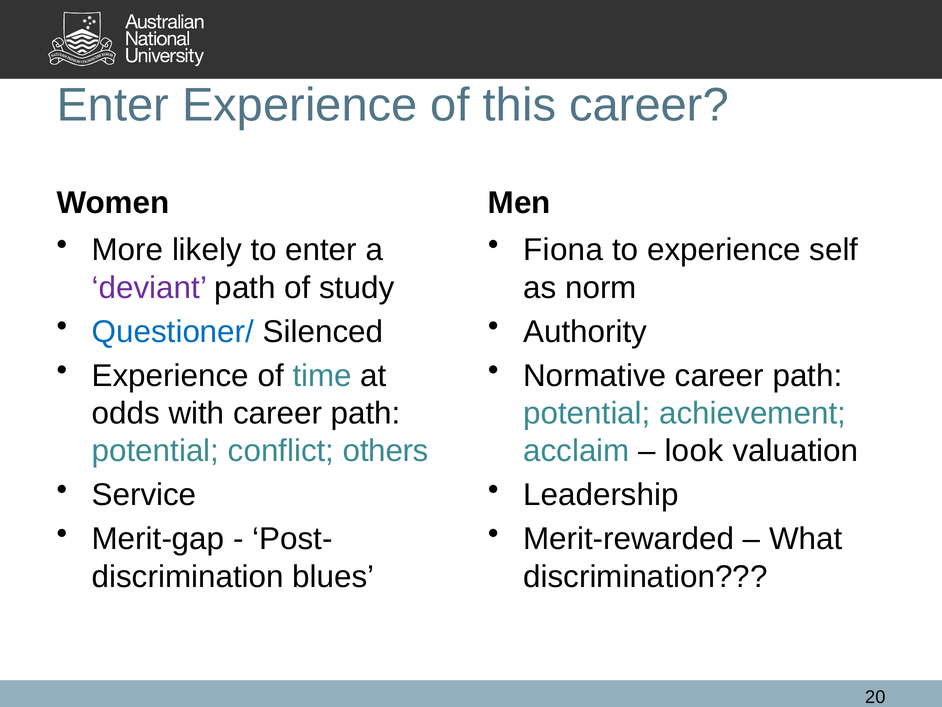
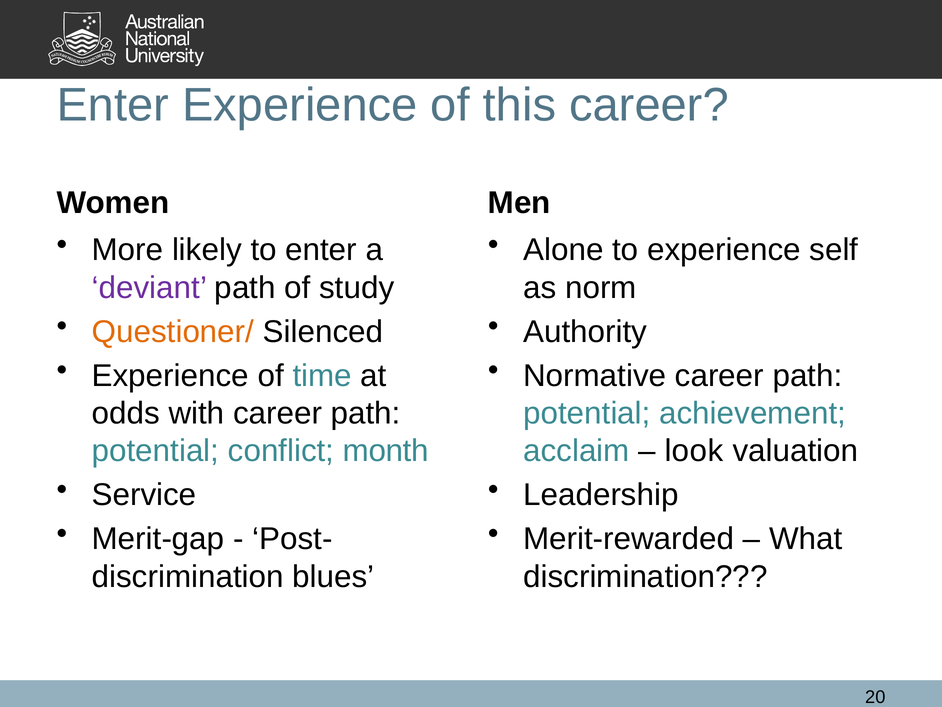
Fiona: Fiona -> Alone (563, 250)
Questioner/ colour: blue -> orange (173, 331)
others: others -> month (386, 451)
